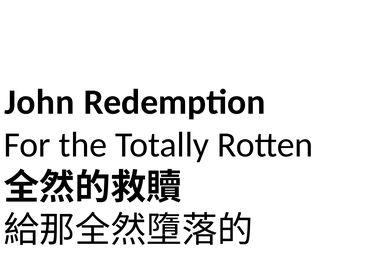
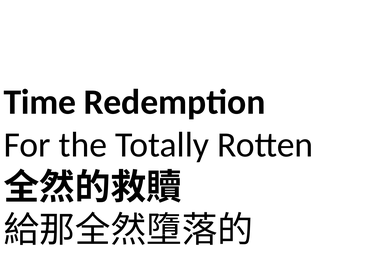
John: John -> Time (40, 102)
